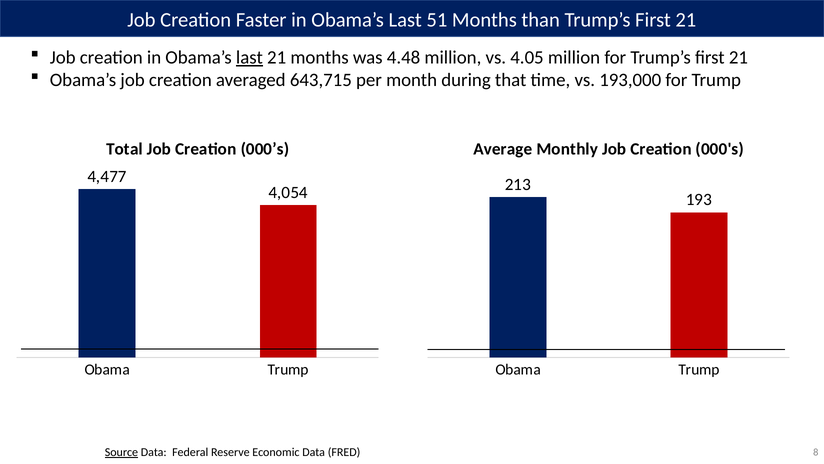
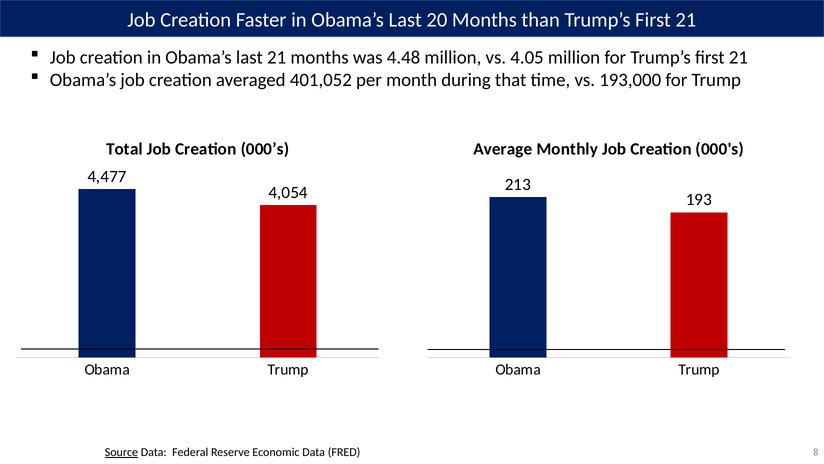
51: 51 -> 20 (437, 20)
last underline: present -> none (249, 58)
643,715: 643,715 -> 401,052 (321, 80)
